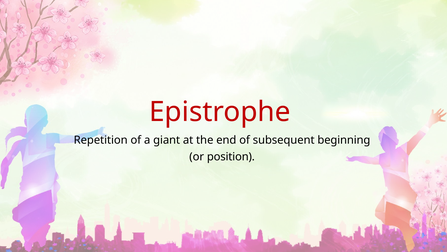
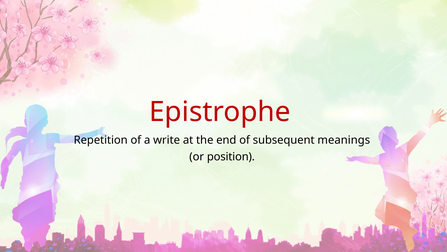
giant: giant -> write (167, 140)
beginning: beginning -> meanings (344, 140)
